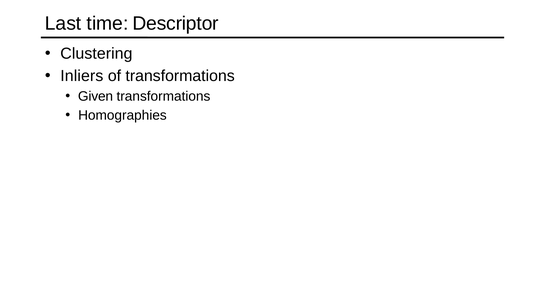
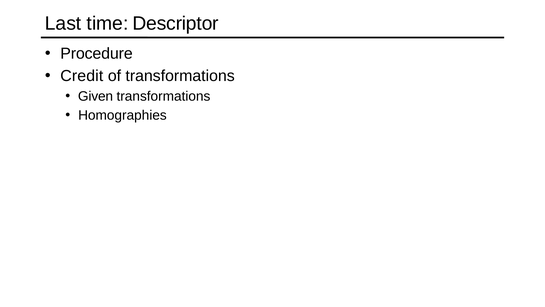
Clustering: Clustering -> Procedure (96, 54)
Inliers: Inliers -> Credit (82, 76)
